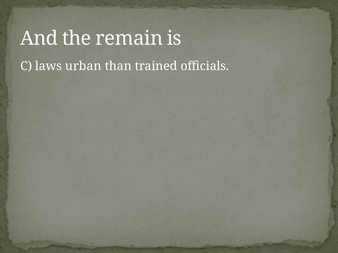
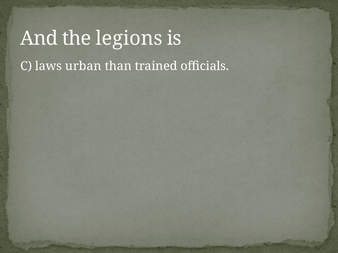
remain: remain -> legions (129, 39)
